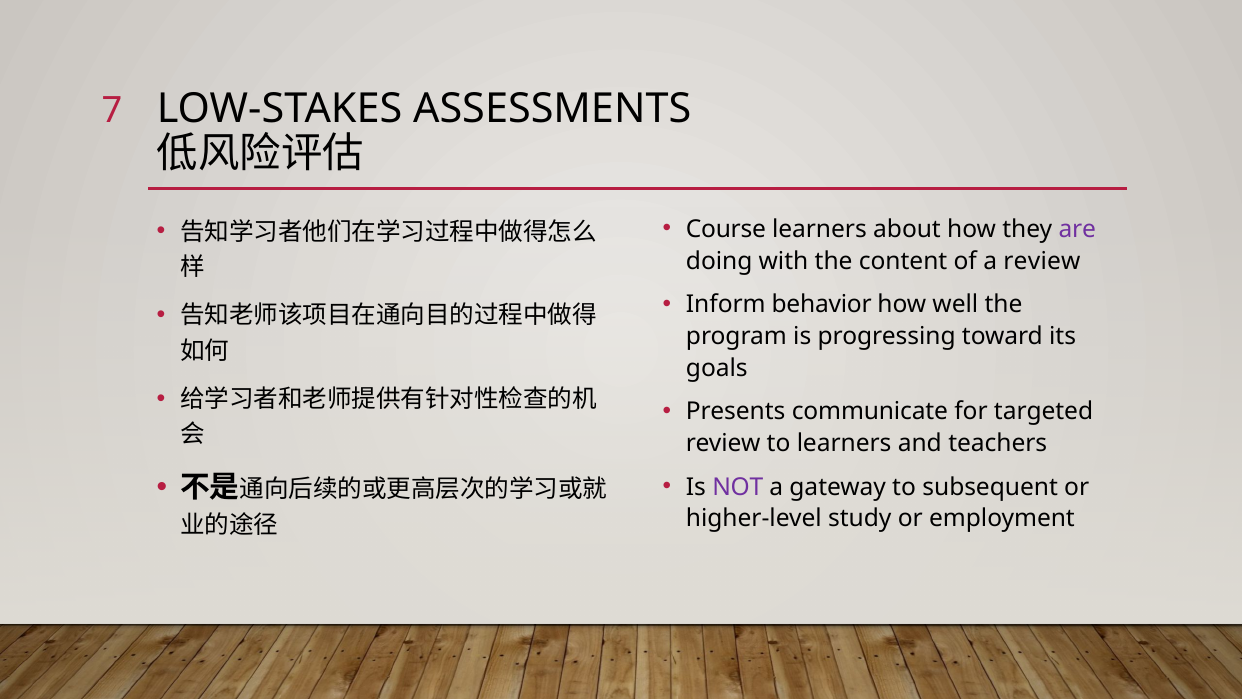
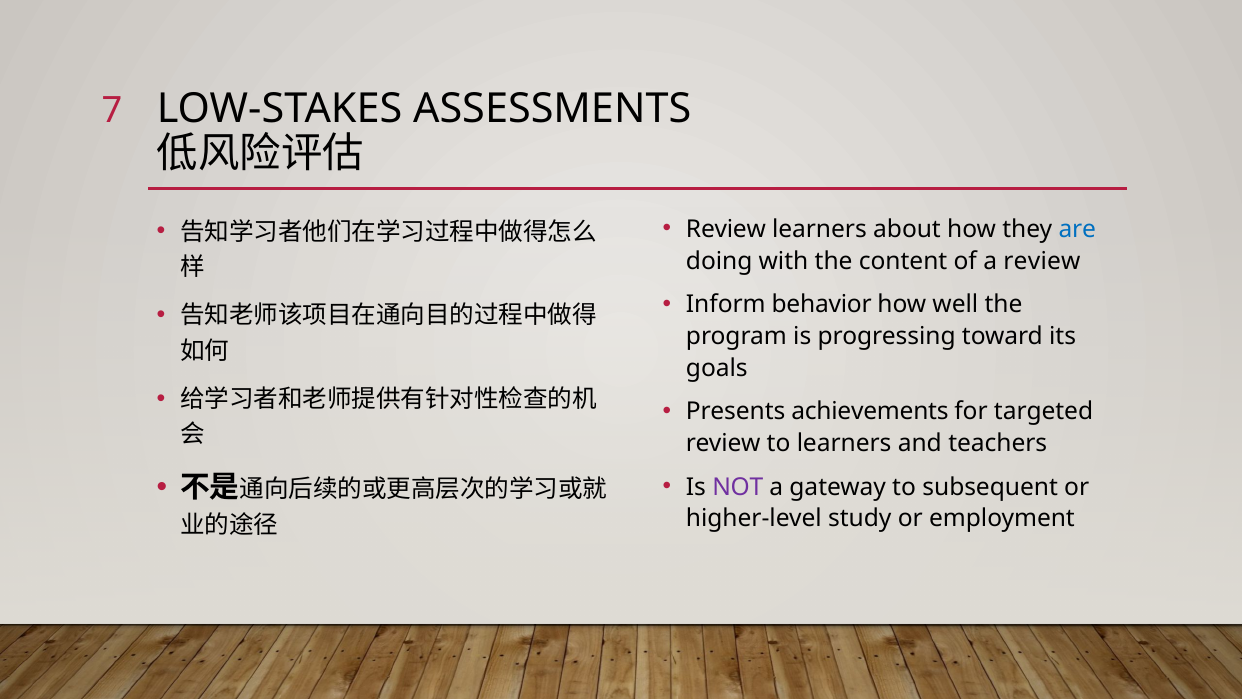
Course: Course -> Review (726, 229)
are colour: purple -> blue (1077, 229)
communicate: communicate -> achievements (870, 411)
